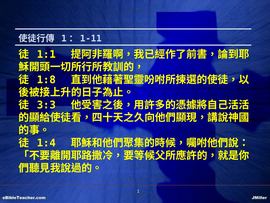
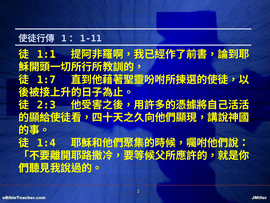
1:8: 1:8 -> 1:7 (46, 80)
3:3: 3:3 -> 2:3 (46, 105)
